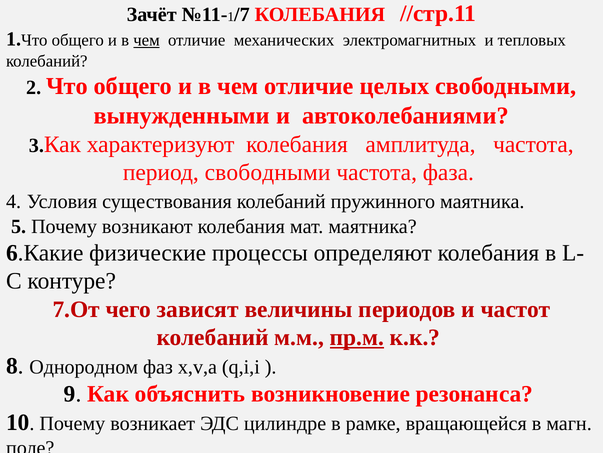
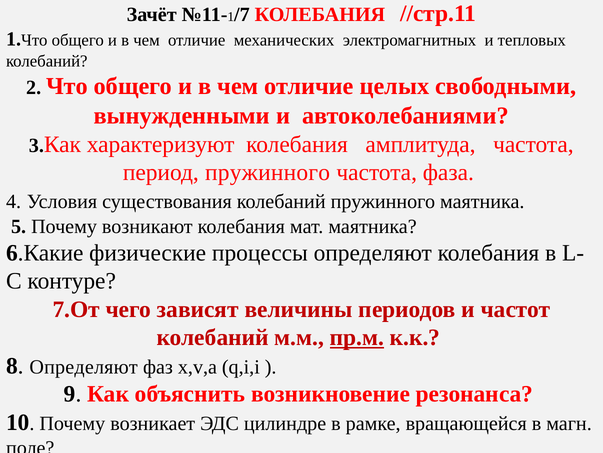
чем underline: present -> none (147, 40)
период свободными: свободными -> пружинного (268, 172)
8 Однородном: Однородном -> Определяют (84, 366)
